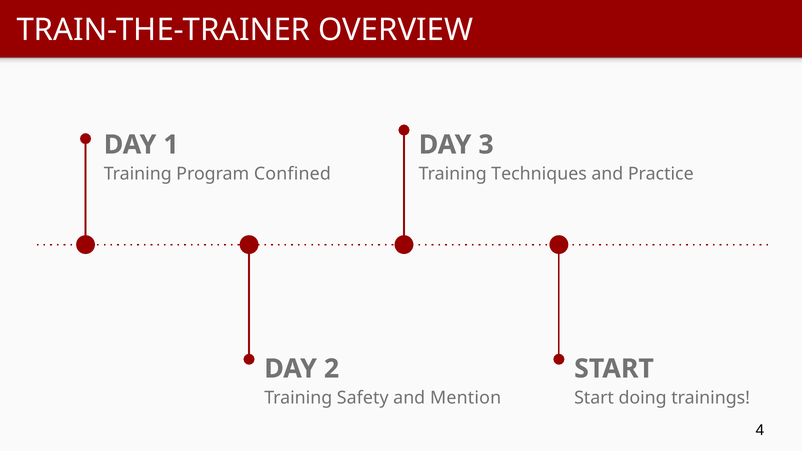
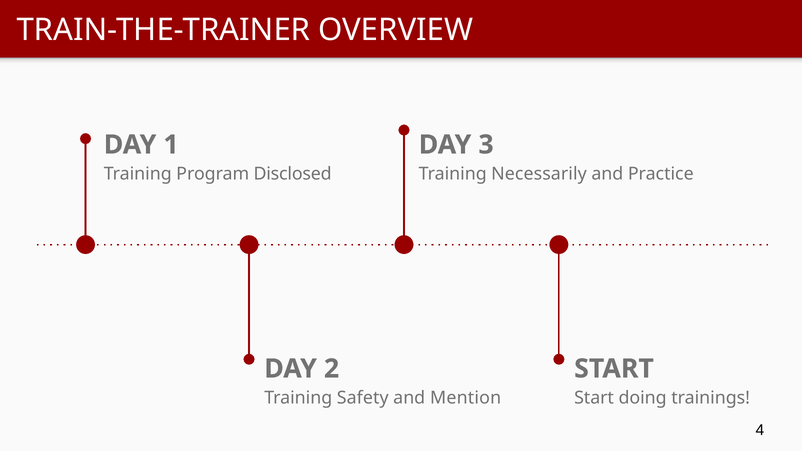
Confined: Confined -> Disclosed (293, 174)
Techniques: Techniques -> Necessarily (539, 174)
